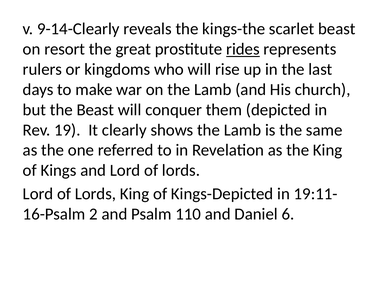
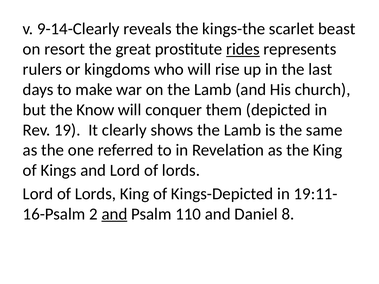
the Beast: Beast -> Know (95, 110)
and underline: none -> present (114, 214)
6: 6 -> 8 (288, 214)
